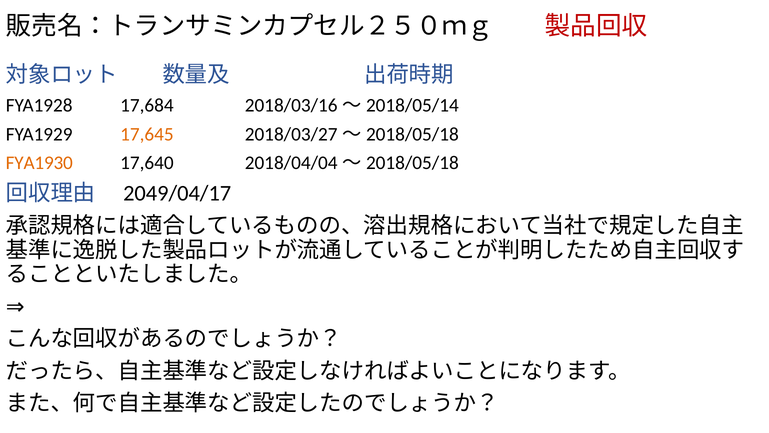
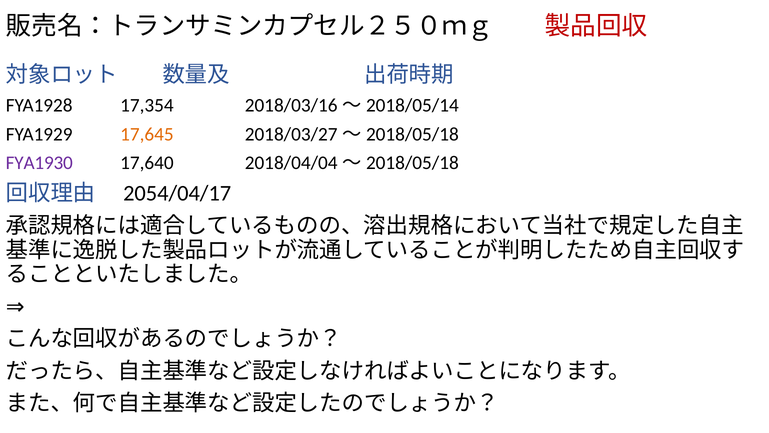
17,684: 17,684 -> 17,354 (147, 105)
FYA1930 colour: orange -> purple (39, 163)
2049/04/17: 2049/04/17 -> 2054/04/17 (177, 193)
